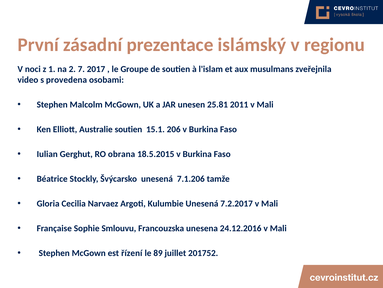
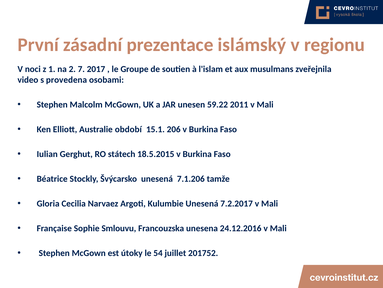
25.81: 25.81 -> 59.22 (218, 104)
Australie soutien: soutien -> období (128, 129)
obrana: obrana -> státech (122, 154)
řízení: řízení -> útoky (132, 252)
89: 89 -> 54 (158, 252)
